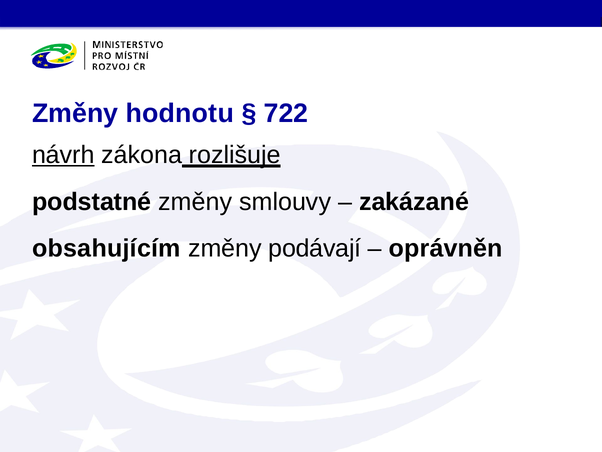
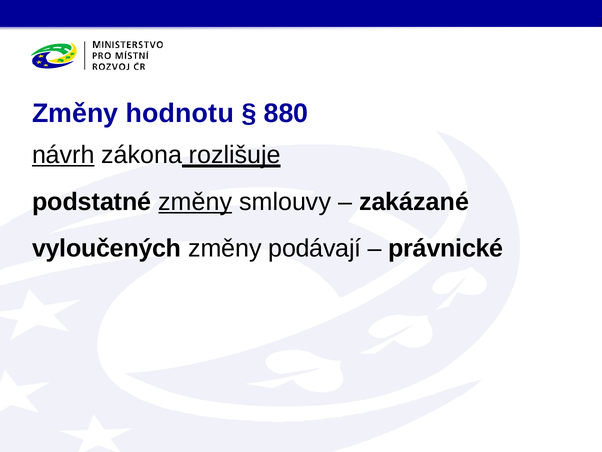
722: 722 -> 880 (286, 113)
změny underline: none -> present (195, 202)
obsahujícím: obsahujícím -> vyloučených (107, 248)
oprávněn: oprávněn -> právnické (446, 248)
